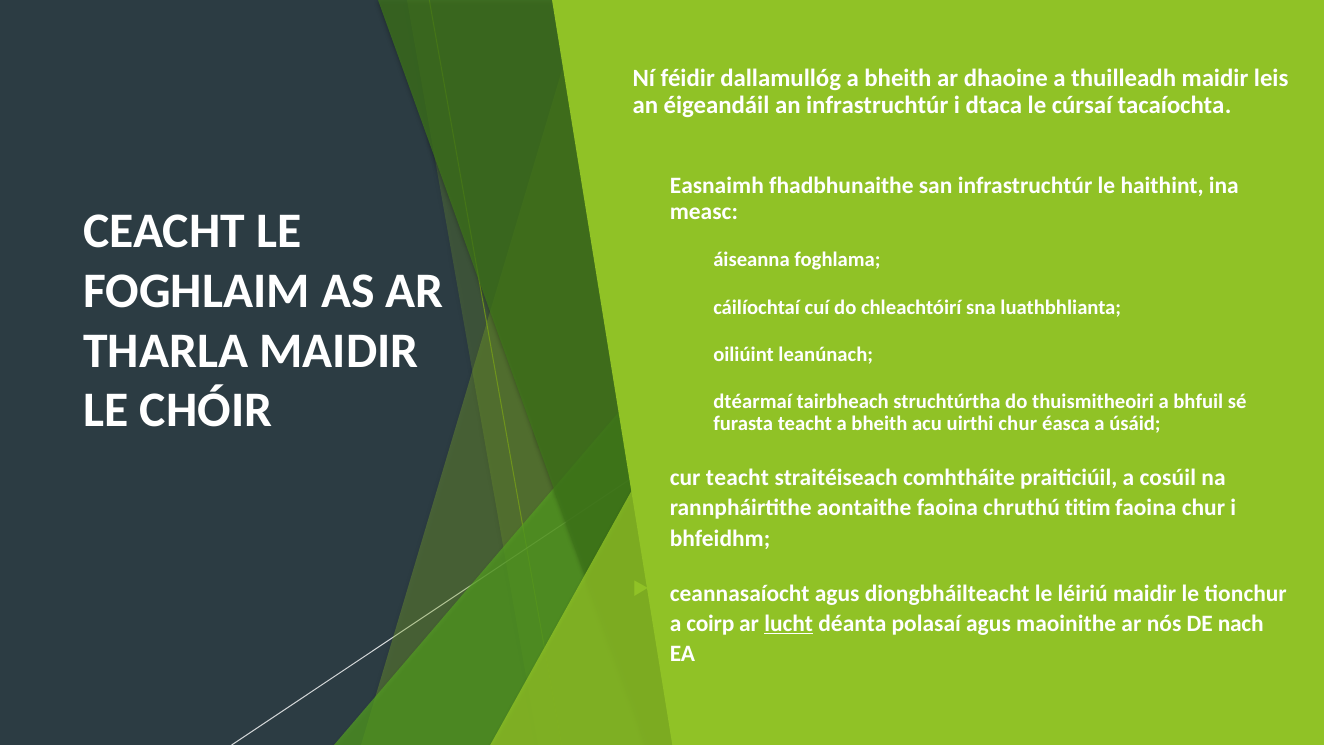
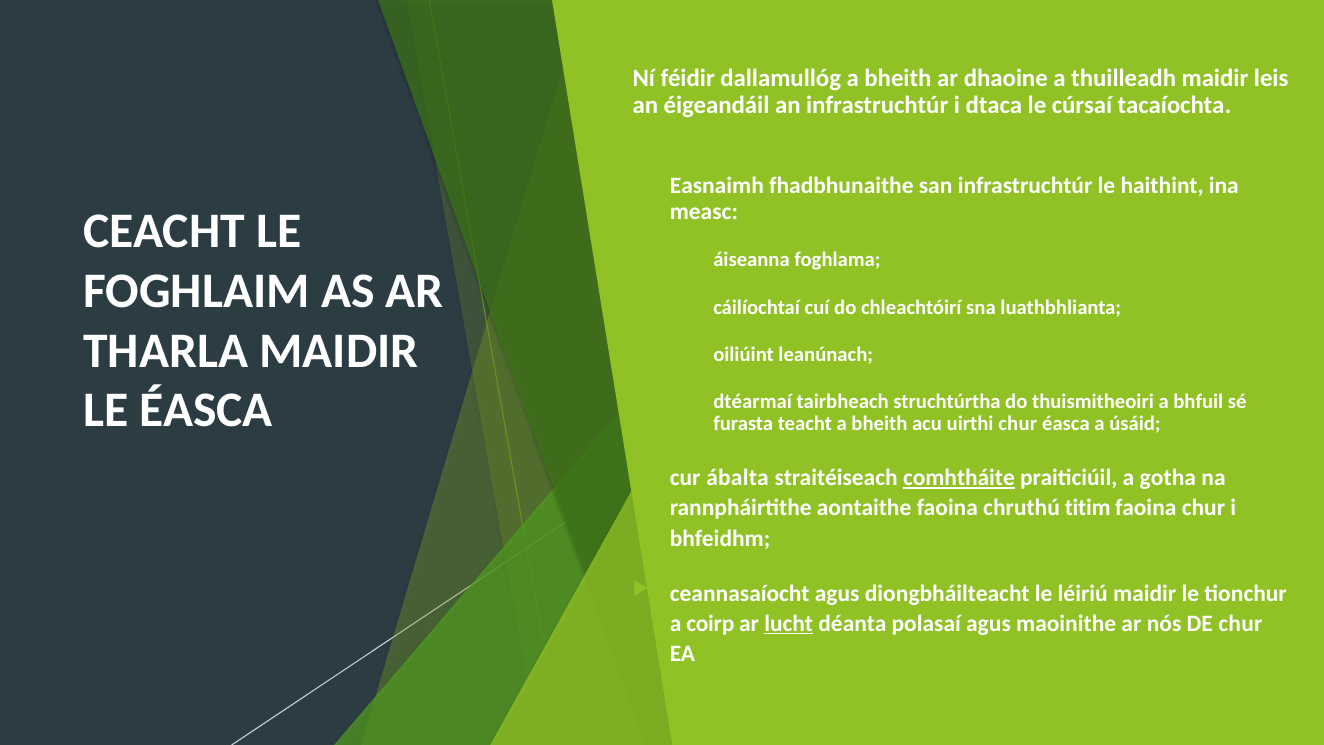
LE CHÓIR: CHÓIR -> ÉASCA (206, 410)
cur teacht: teacht -> ábalta (738, 478)
comhtháite underline: none -> present (959, 478)
cosúil: cosúil -> gotha (1168, 478)
DE nach: nach -> chur (1240, 623)
